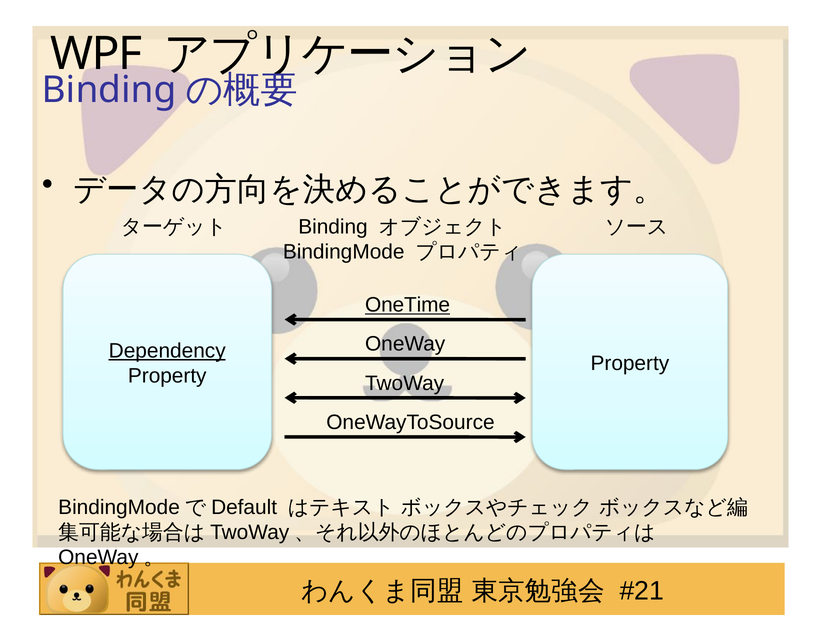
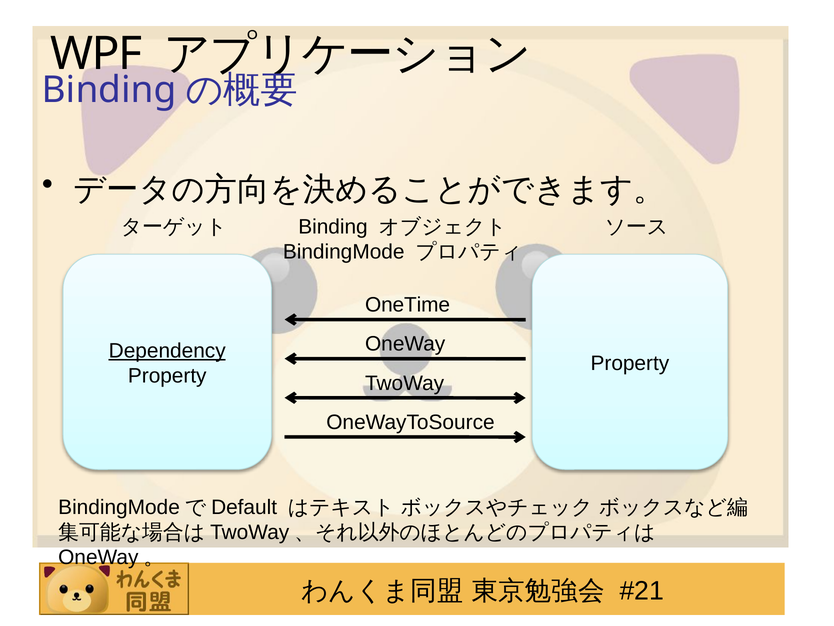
OneTime underline: present -> none (408, 305)
